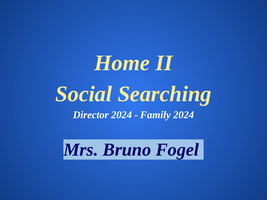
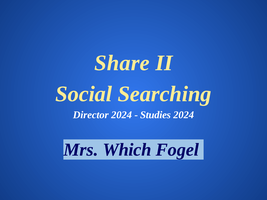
Home: Home -> Share (122, 63)
Family: Family -> Studies (155, 115)
Bruno: Bruno -> Which (127, 150)
